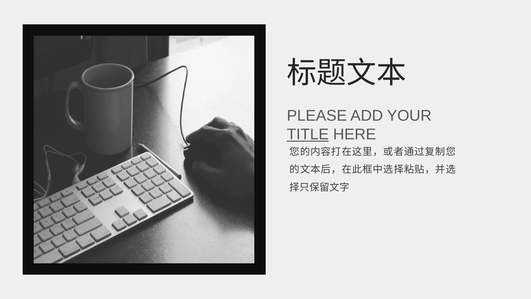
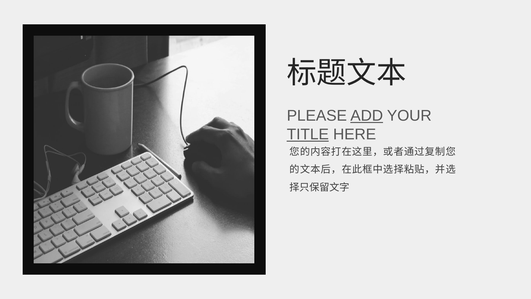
ADD underline: none -> present (367, 116)
